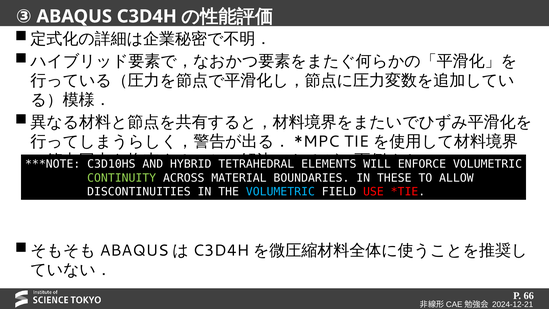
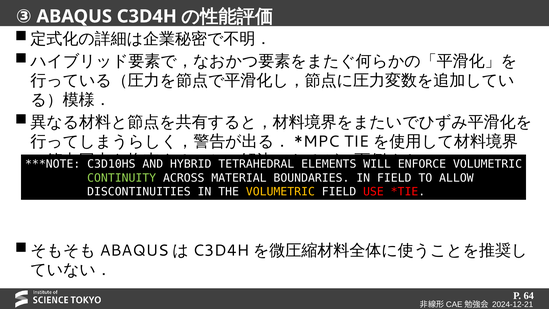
IN THESE: THESE -> FIELD (394, 178)
VOLUMETRIC colour: light blue -> yellow (280, 192)
66: 66 -> 64 (529, 296)
